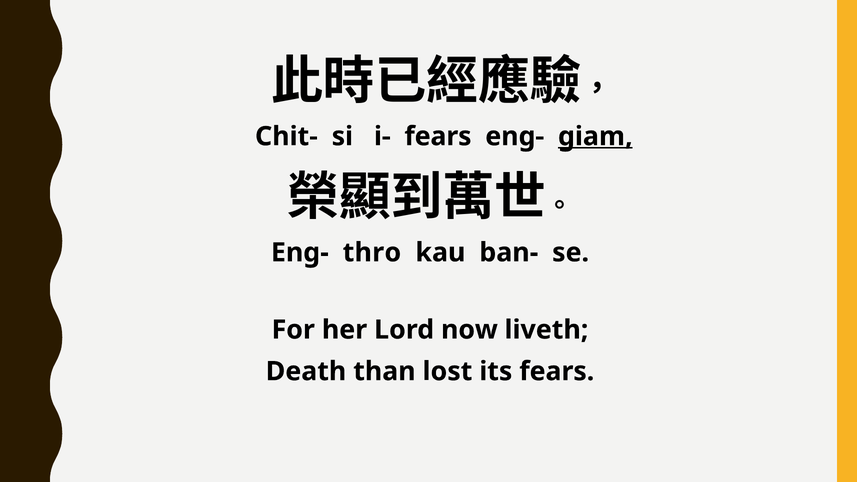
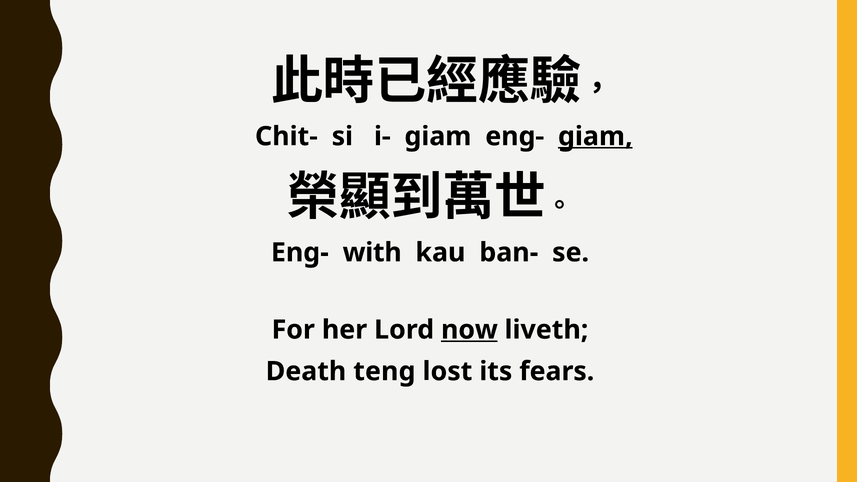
i- fears: fears -> giam (438, 136)
thro: thro -> with (372, 253)
now underline: none -> present (469, 330)
than: than -> teng (384, 371)
